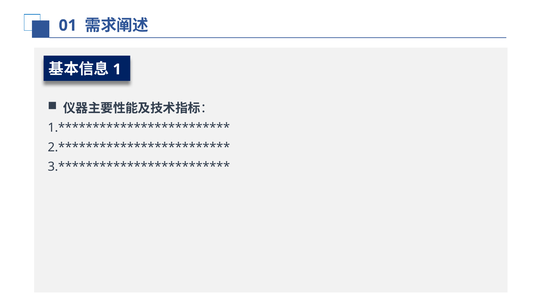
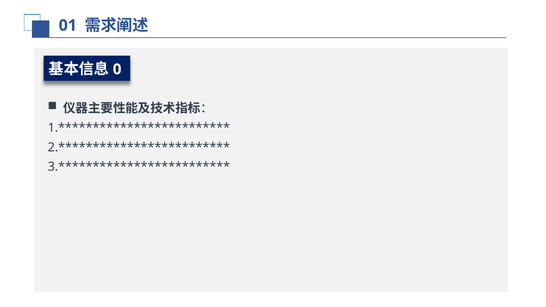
1: 1 -> 0 (117, 69)
